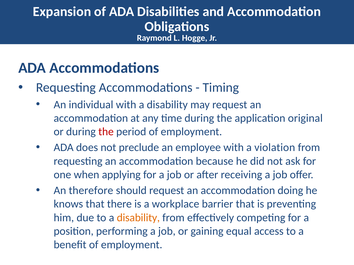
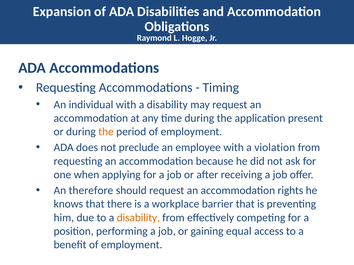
original: original -> present (305, 118)
the colour: red -> orange (106, 132)
doing: doing -> rights (290, 191)
